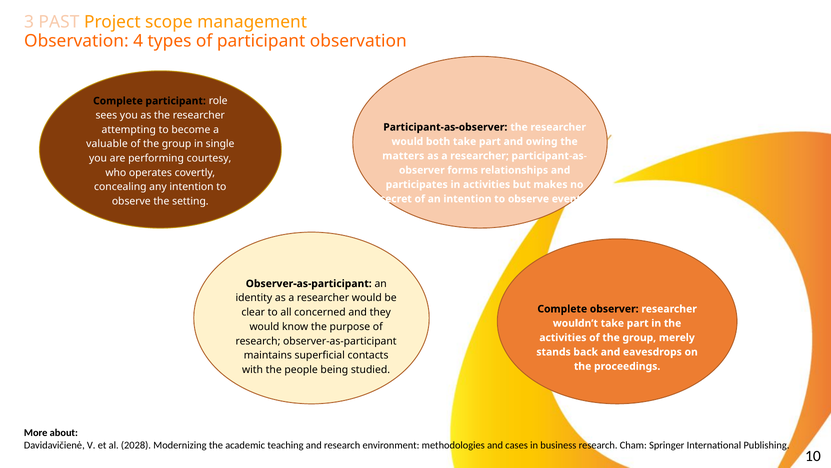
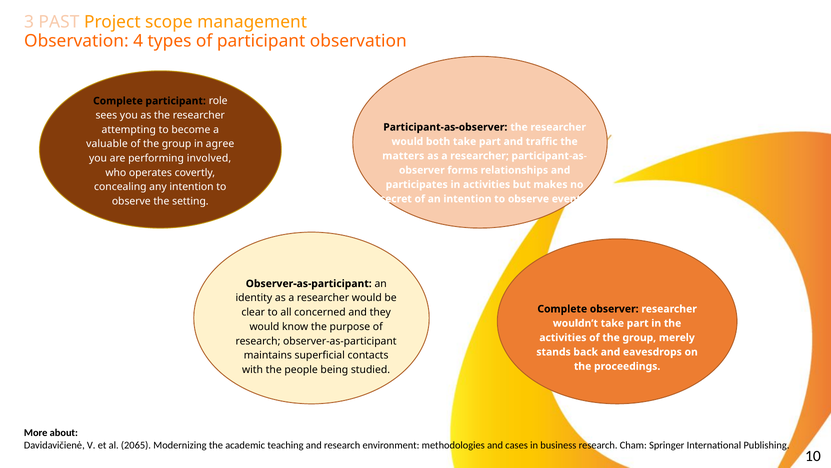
owing: owing -> traffic (542, 141)
single: single -> agree (220, 144)
courtesy: courtesy -> involved (209, 158)
2028: 2028 -> 2065 (136, 445)
